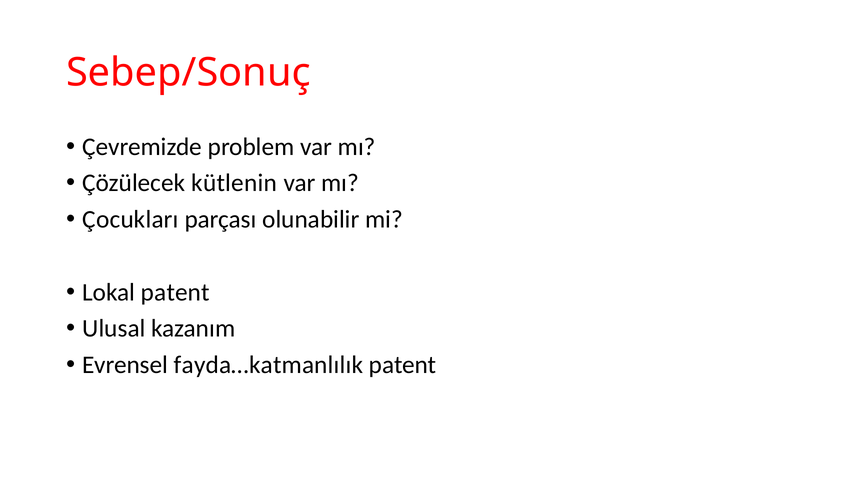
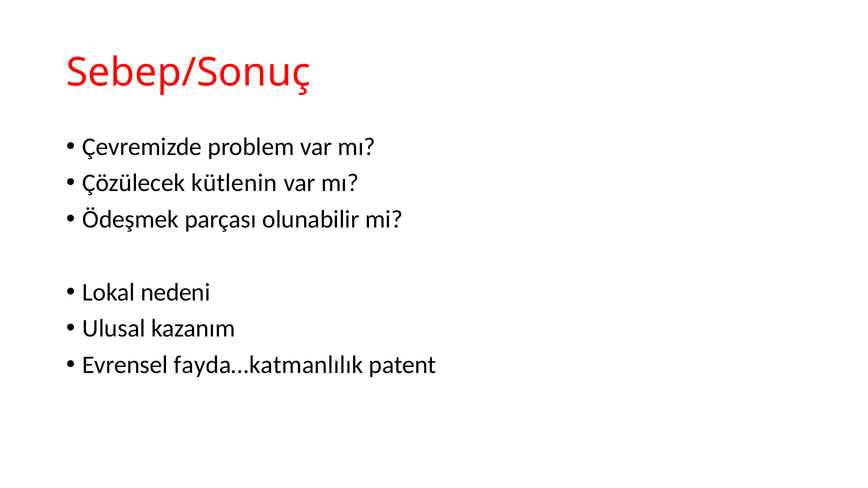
Çocukları: Çocukları -> Ödeşmek (131, 220)
Lokal patent: patent -> nedeni (176, 292)
